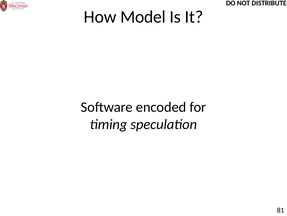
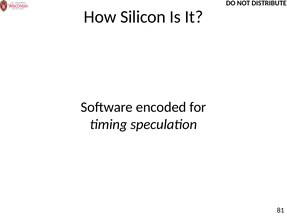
Model: Model -> Silicon (143, 17)
